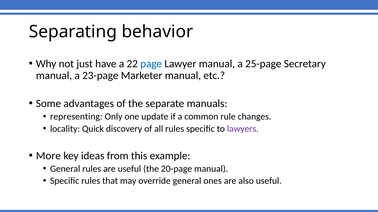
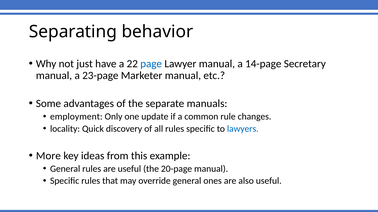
25-page: 25-page -> 14-page (263, 64)
representing: representing -> employment (76, 117)
lawyers colour: purple -> blue (243, 129)
